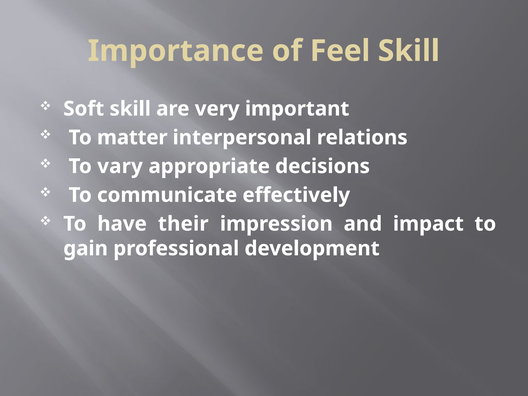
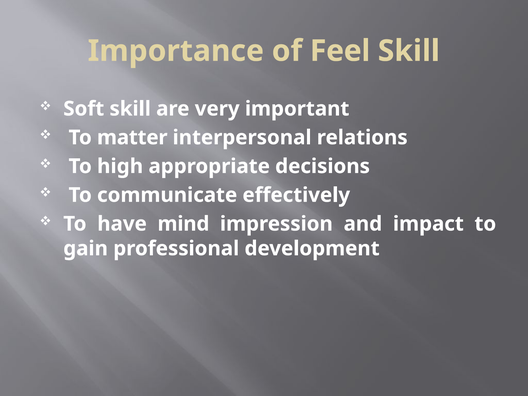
vary: vary -> high (120, 166)
their: their -> mind (183, 224)
